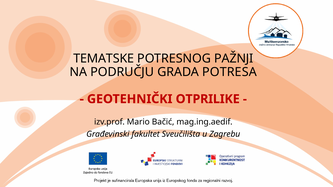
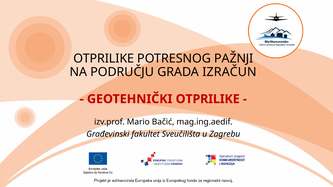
TEMATSKE: TEMATSKE -> OTPRILIKE (104, 59)
POTRESA: POTRESA -> IZRAČUN (229, 72)
